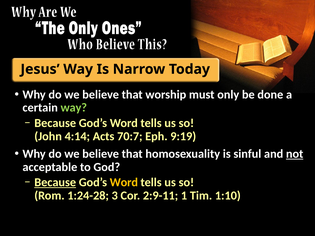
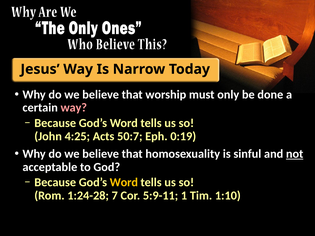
way colour: light green -> pink (74, 108)
4:14: 4:14 -> 4:25 (77, 136)
70:7: 70:7 -> 50:7 (130, 136)
9:19: 9:19 -> 0:19 (183, 136)
Because underline: present -> none (55, 183)
3: 3 -> 7 (115, 196)
2:9-11: 2:9-11 -> 5:9-11 (161, 196)
